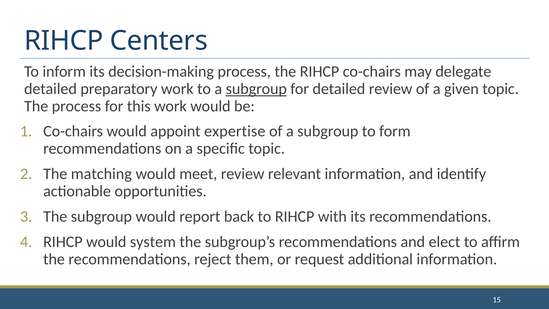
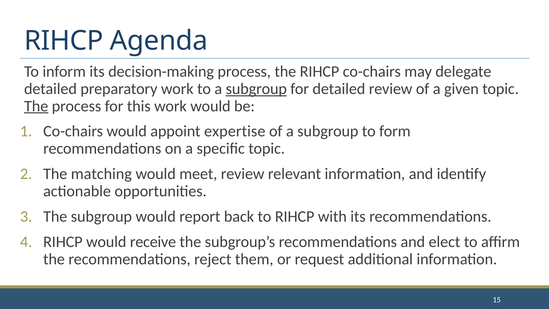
Centers: Centers -> Agenda (159, 41)
The underline: none -> present (36, 106)
system: system -> receive (153, 242)
